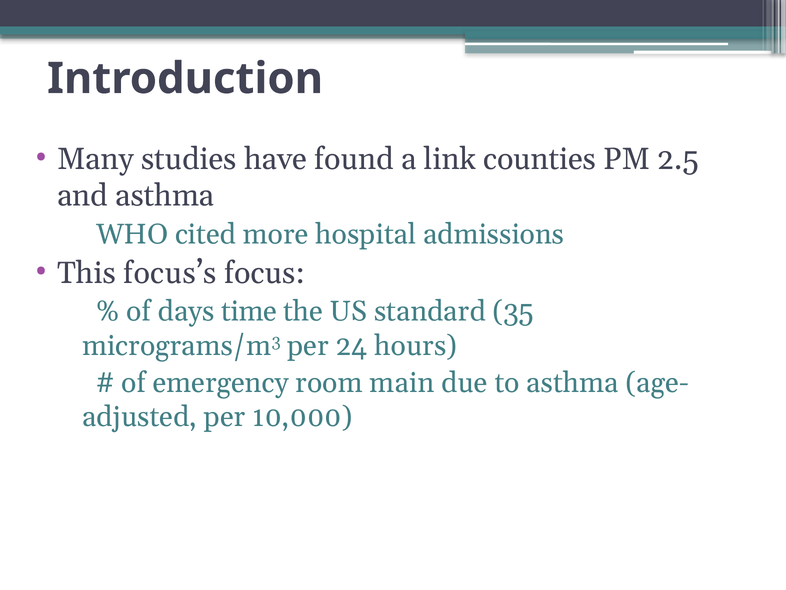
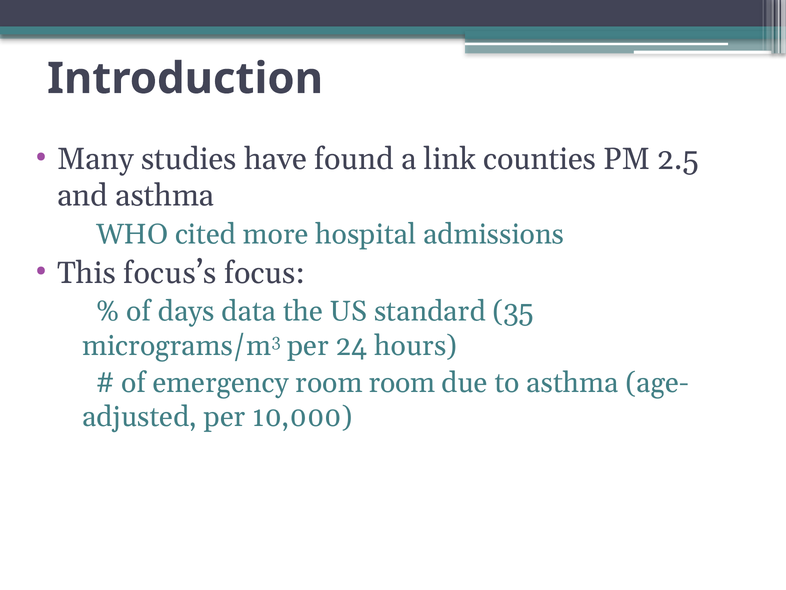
time: time -> data (249, 311)
room main: main -> room (402, 383)
